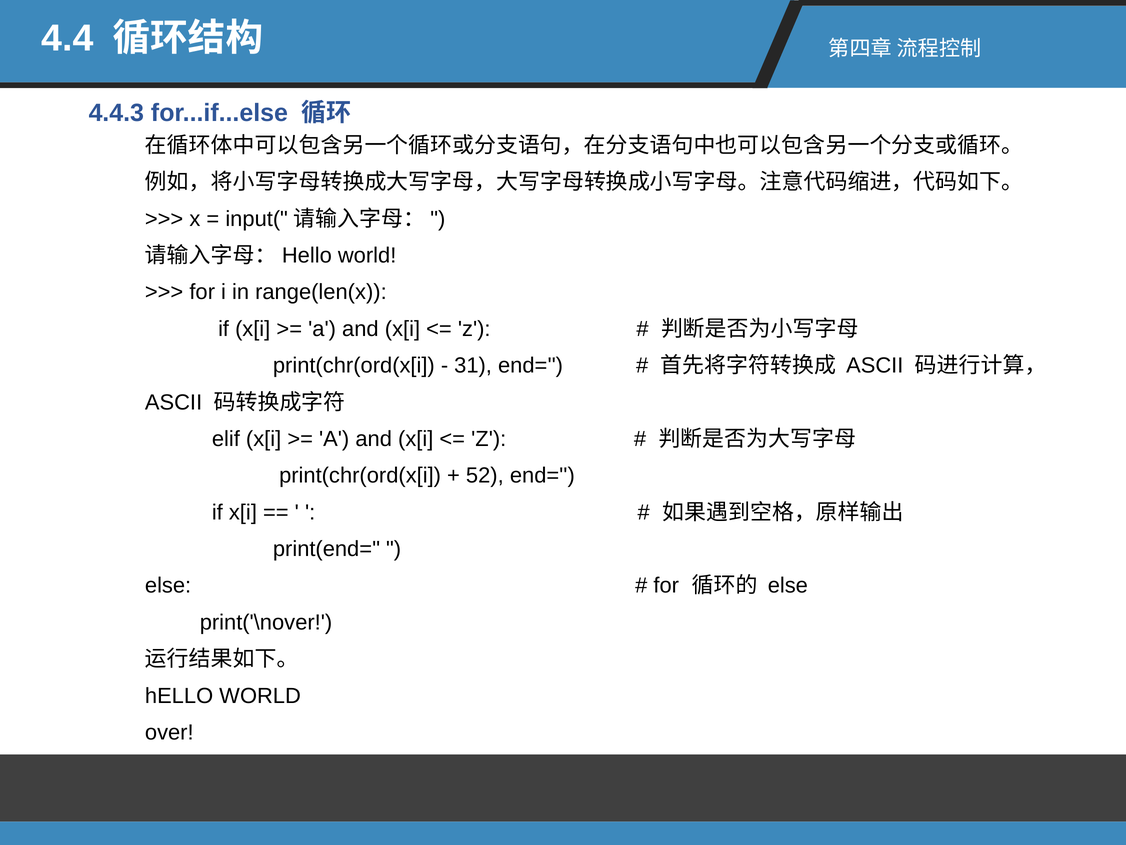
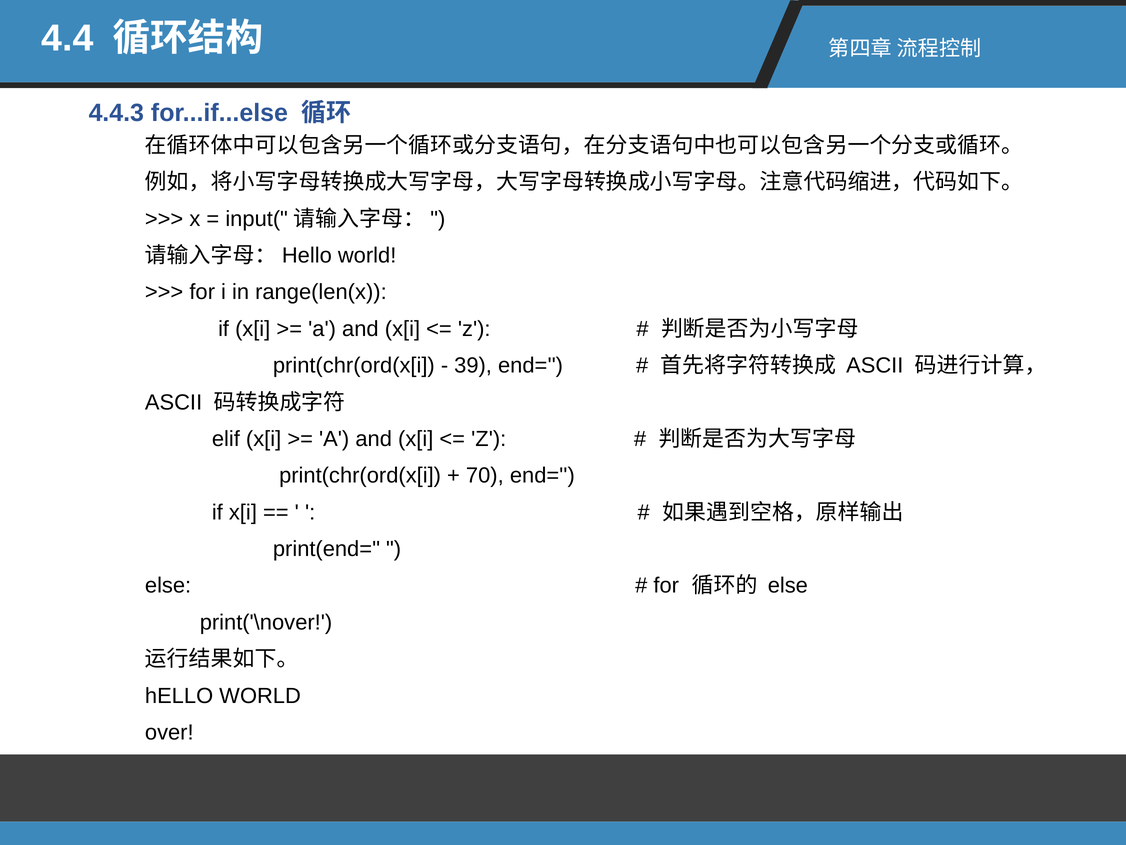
31: 31 -> 39 (473, 365)
52: 52 -> 70 (485, 475)
